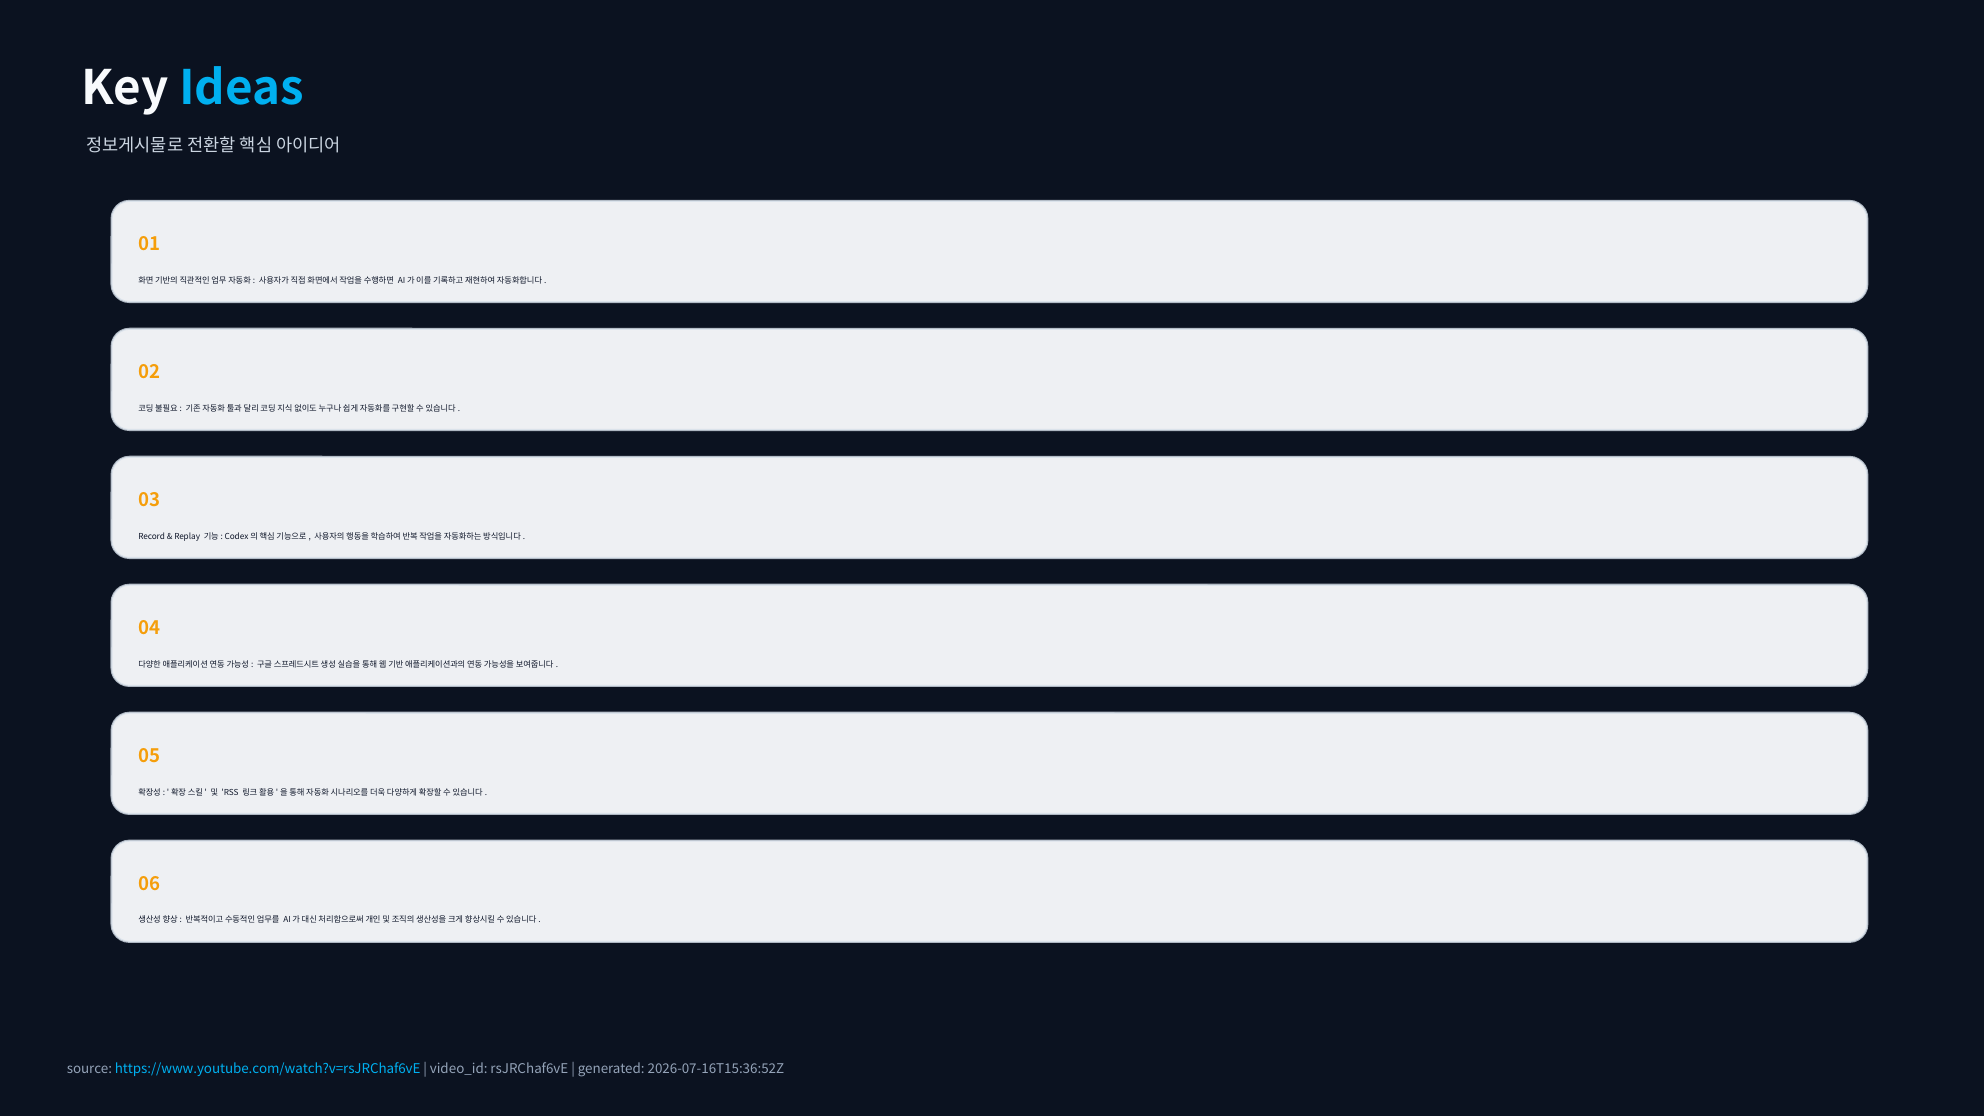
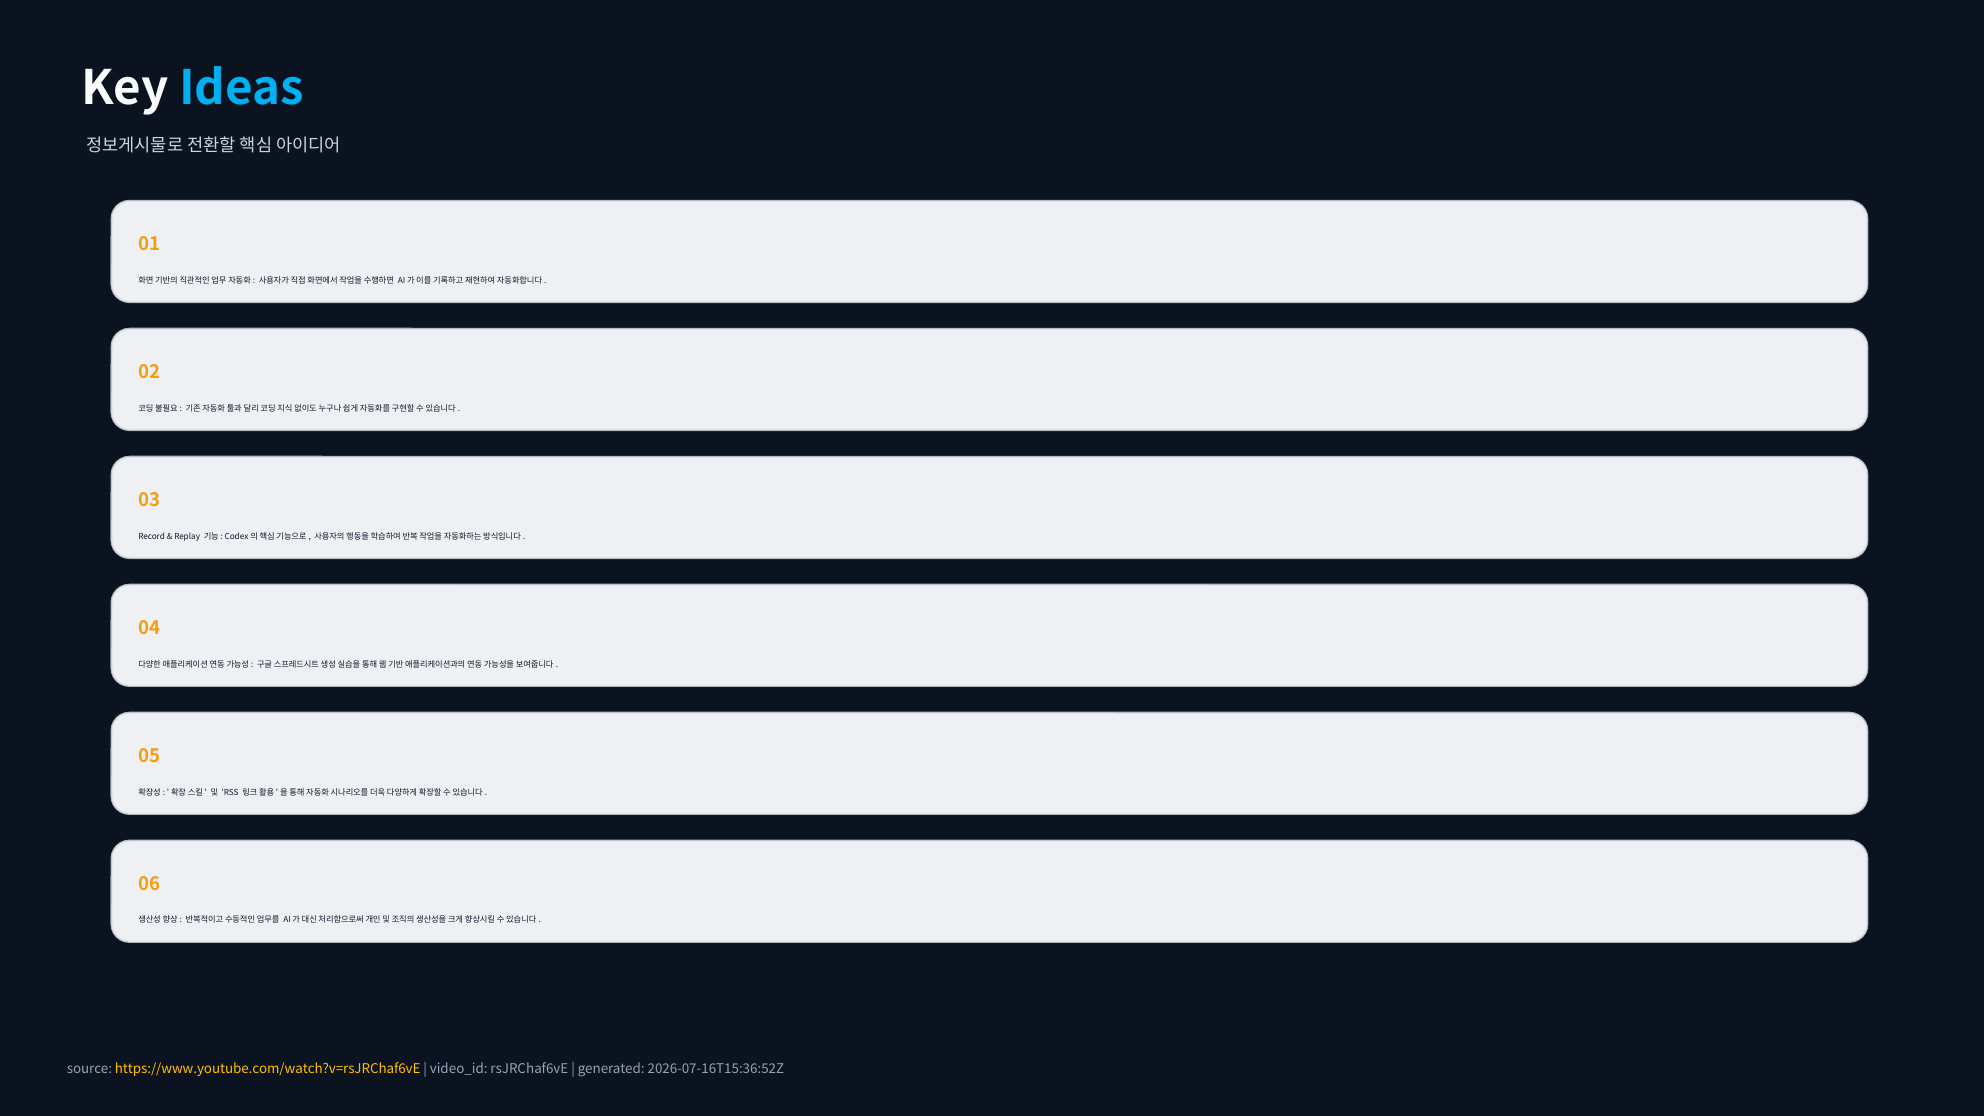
https://www.youtube.com/watch?v=rsJRChaf6vE colour: light blue -> yellow (268, 1069)
